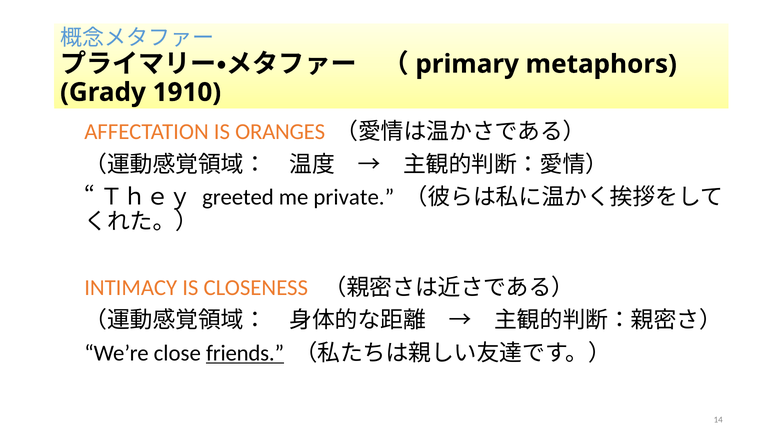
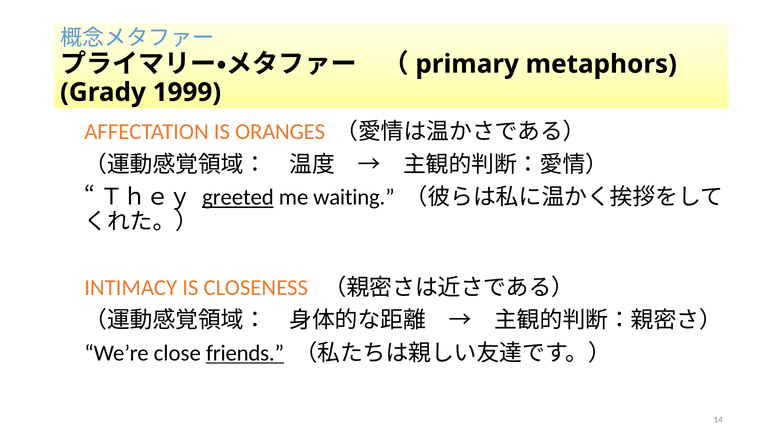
1910: 1910 -> 1999 (187, 92)
greeted underline: none -> present (238, 197)
private: private -> waiting (354, 197)
